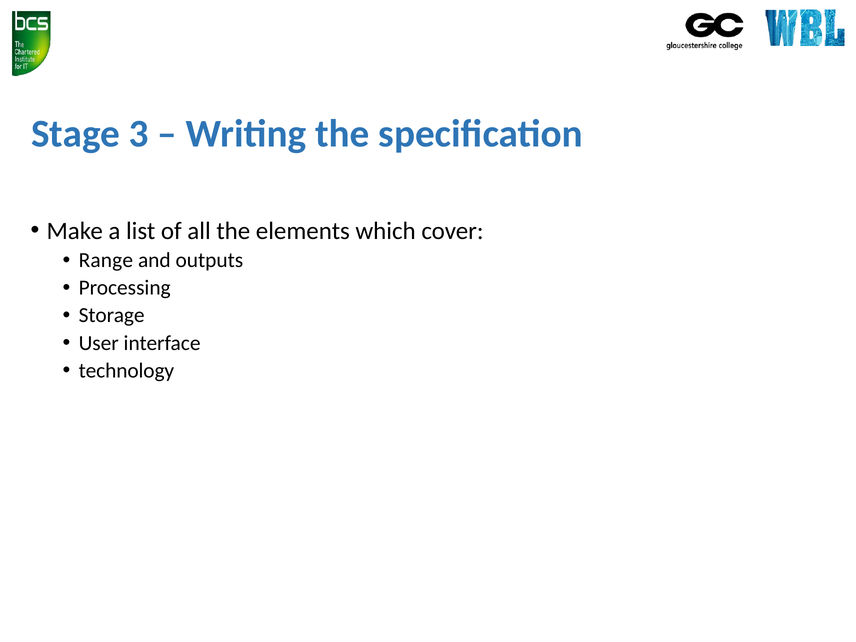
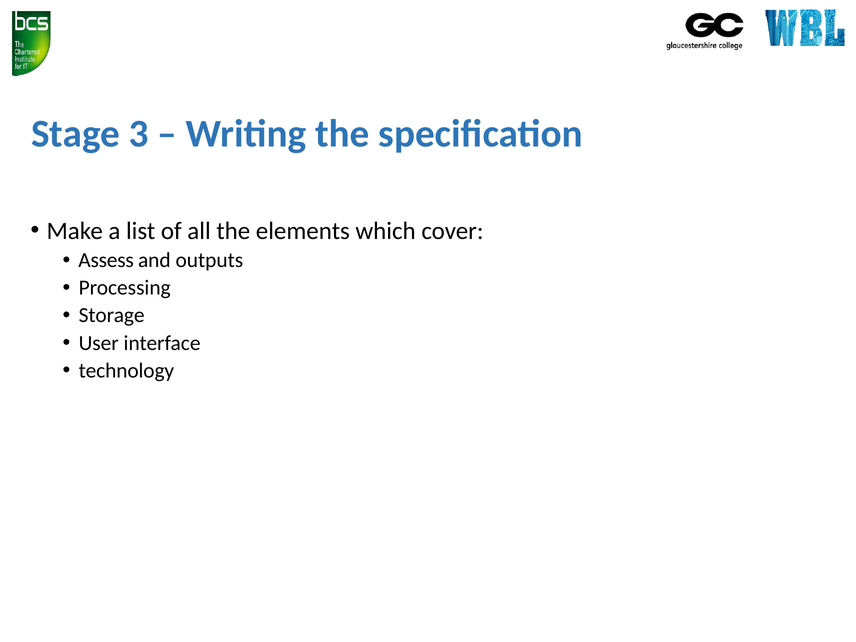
Range: Range -> Assess (106, 260)
